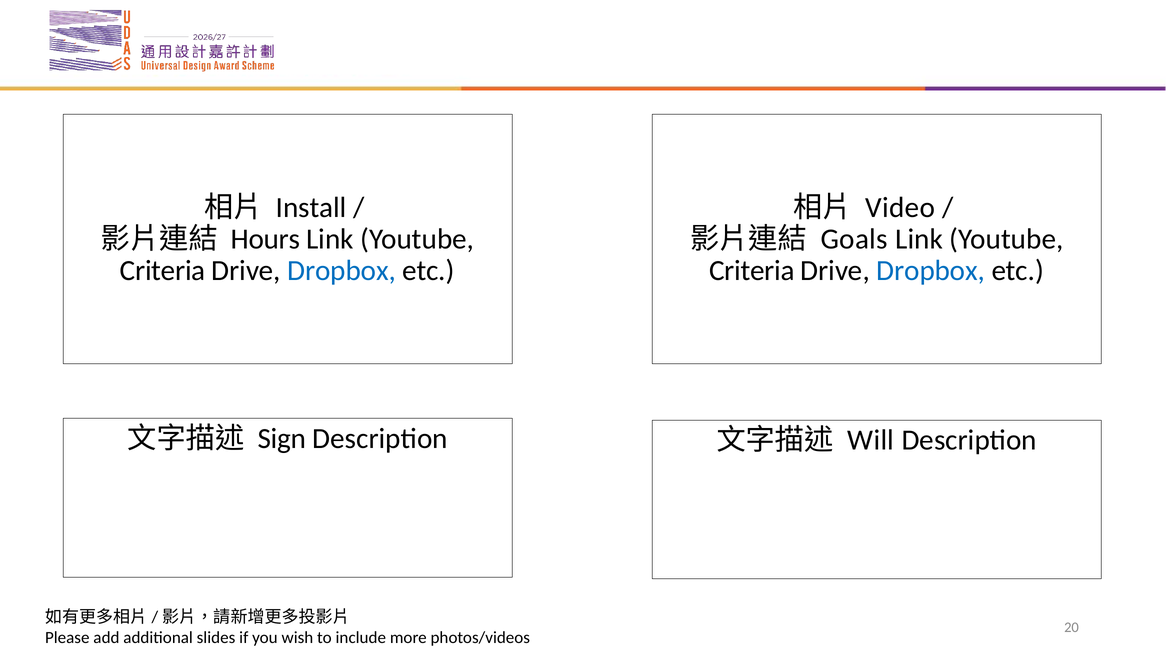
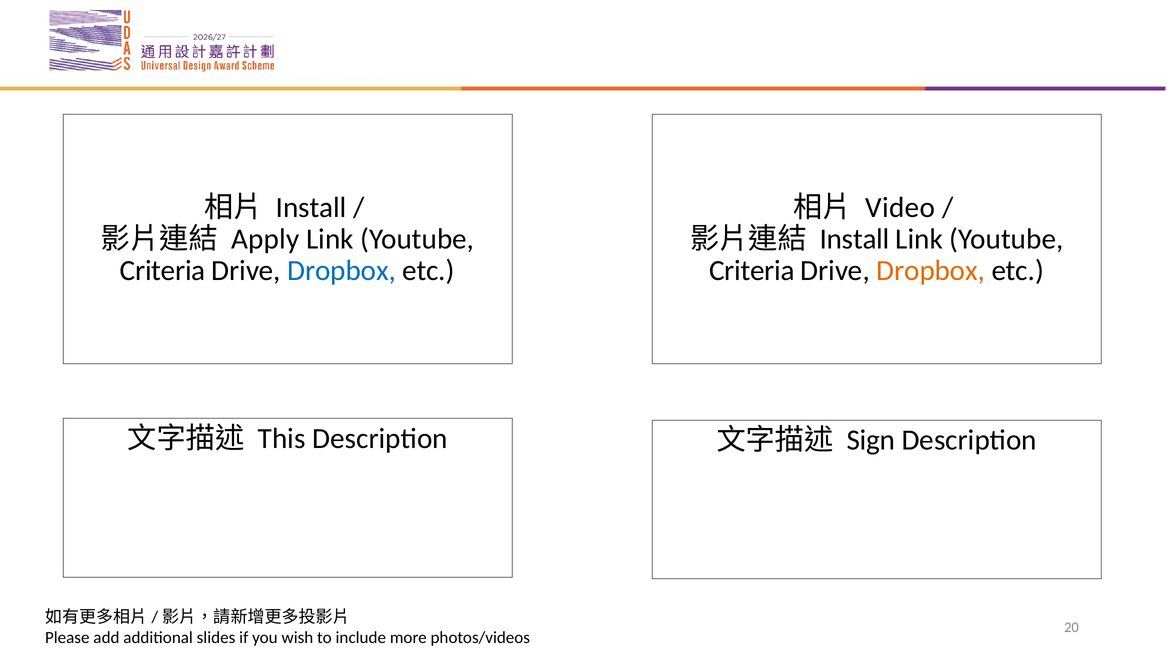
Hours: Hours -> Apply (265, 239)
Goals: Goals -> Install (855, 239)
Dropbox colour: blue -> orange (931, 270)
Sign: Sign -> This (282, 438)
Will: Will -> Sign (871, 440)
